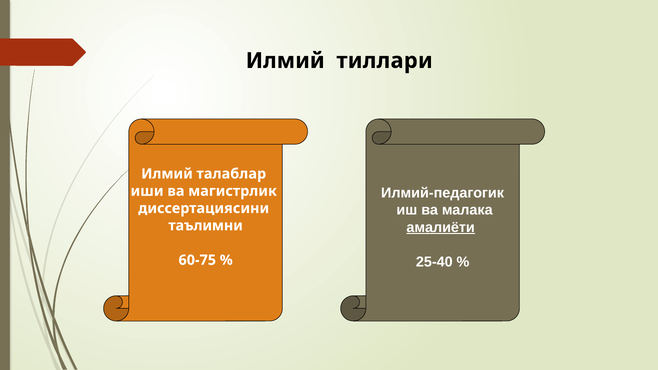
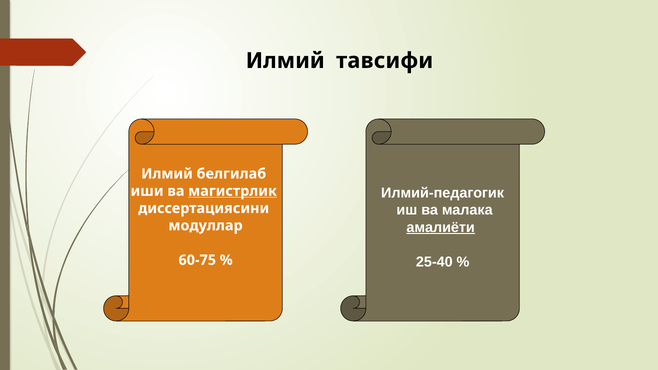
тиллари: тиллари -> тавсифи (385, 61)
талаблар: талаблар -> белгилаб (231, 174)
магистрлик underline: none -> present (233, 191)
таълимни: таълимни -> модуллар (206, 226)
